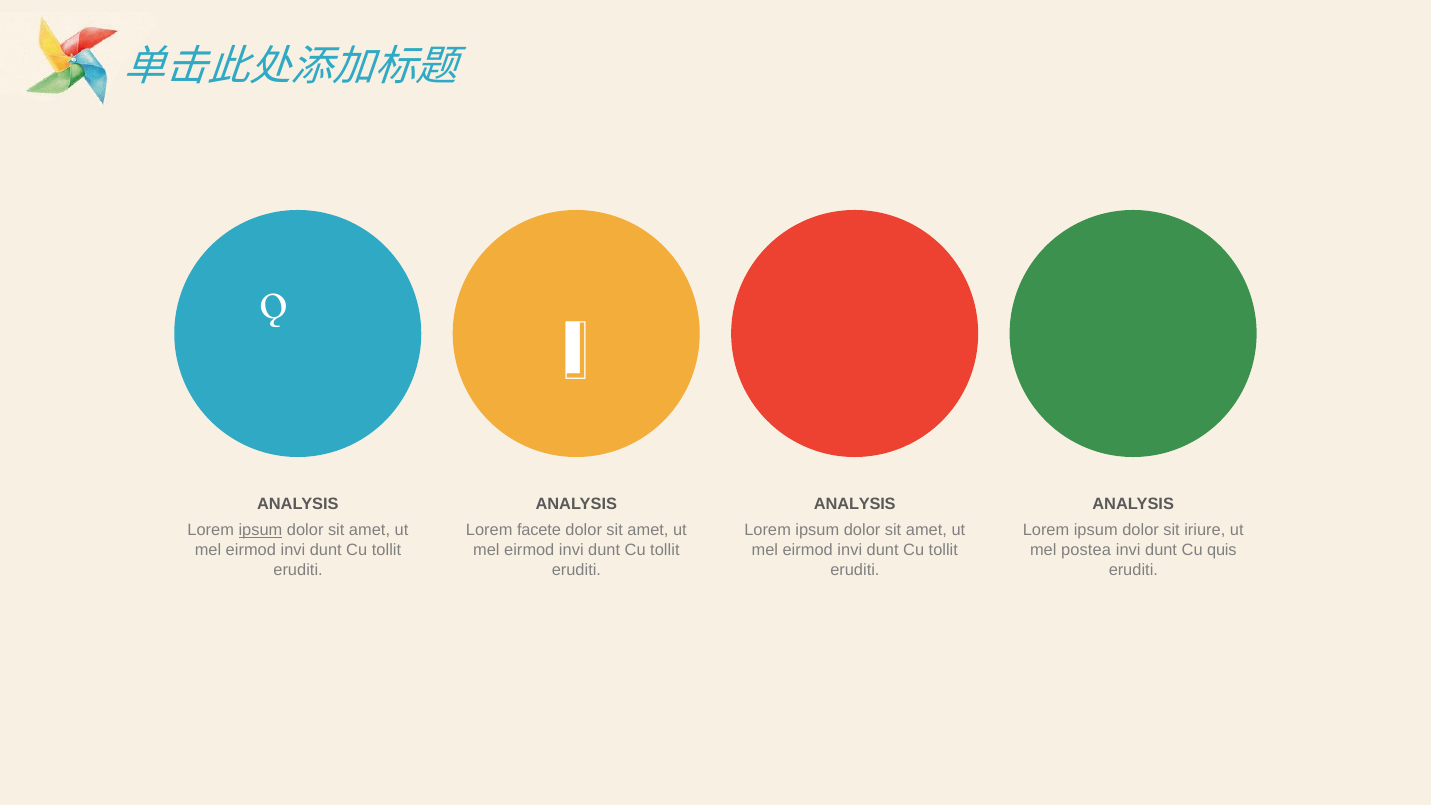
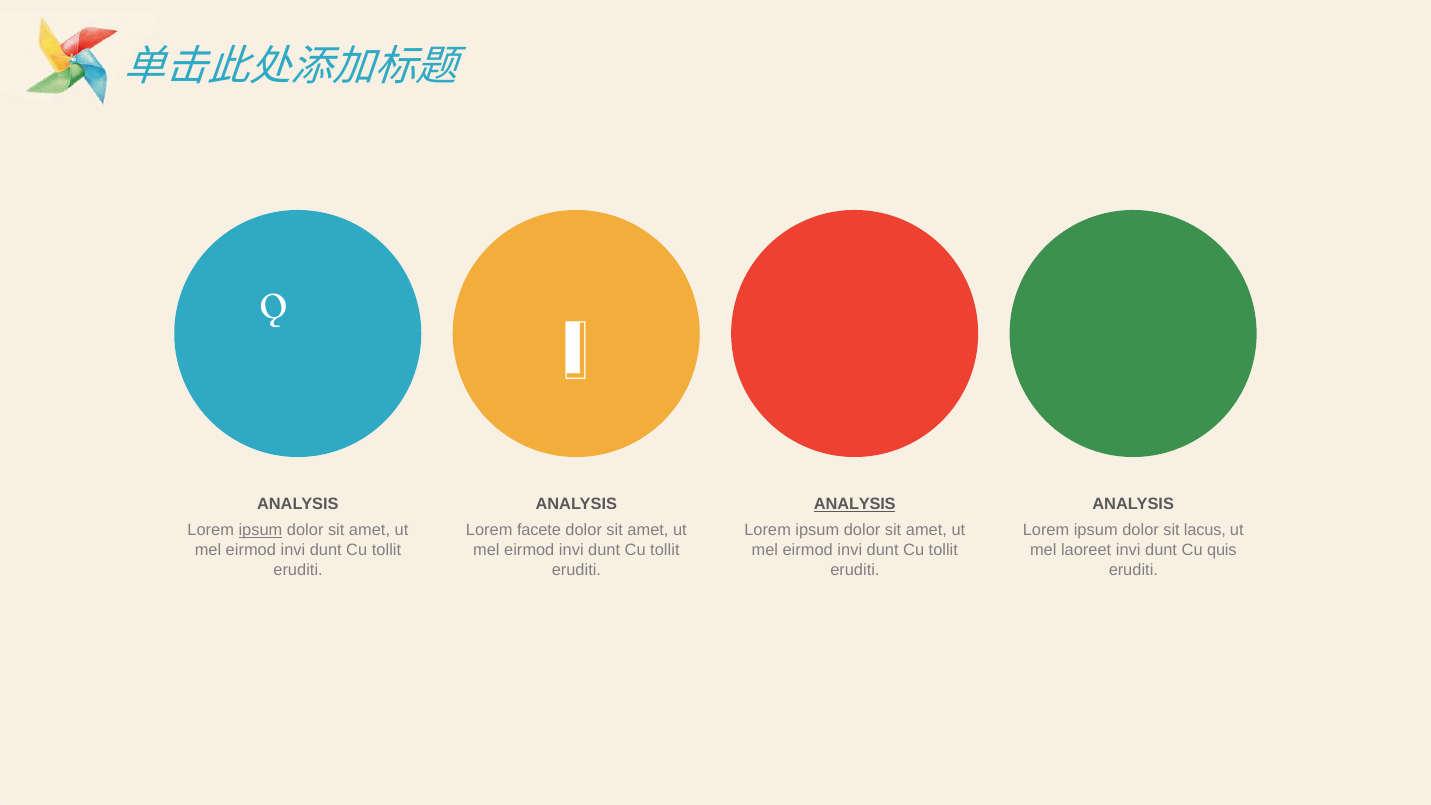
ANALYSIS underline: none -> present (855, 504)
iriure: iriure -> lacus (1205, 530)
postea: postea -> laoreet (1086, 550)
